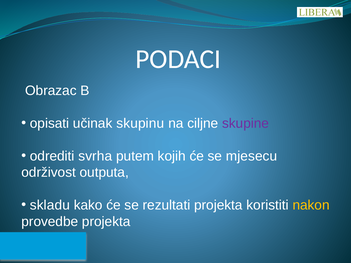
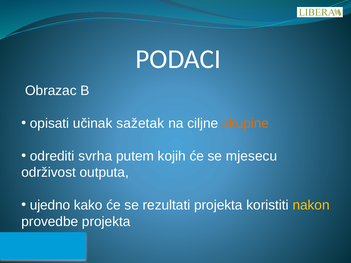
skupinu: skupinu -> sažetak (140, 123)
skupine colour: purple -> orange (246, 123)
skladu: skladu -> ujedno (50, 205)
